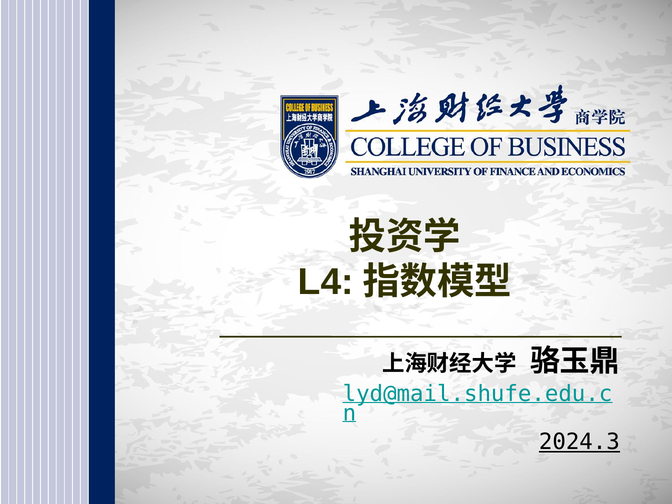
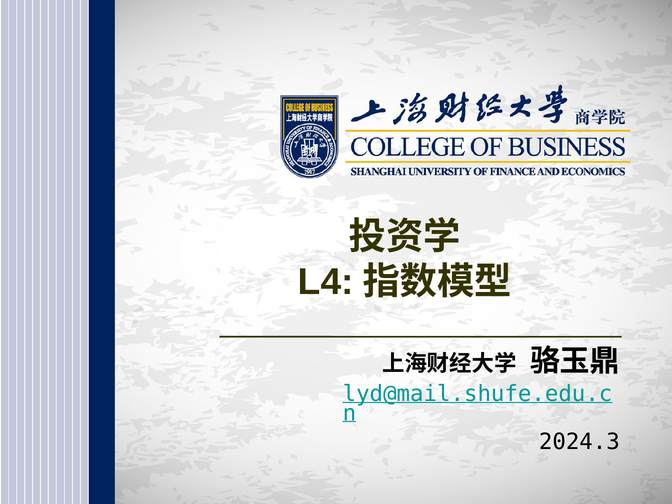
2024.3 underline: present -> none (579, 442)
